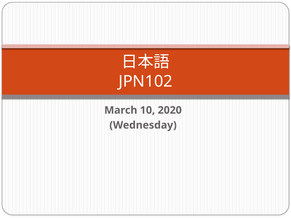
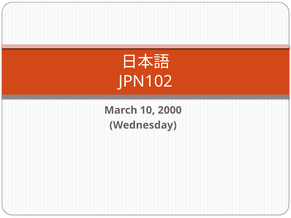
2020: 2020 -> 2000 (170, 110)
